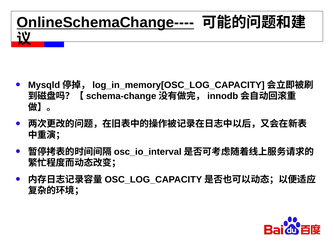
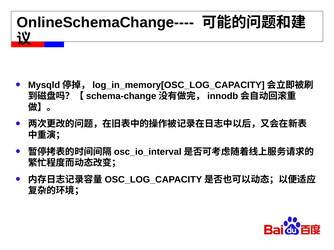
OnlineSchemaChange---- underline: present -> none (105, 23)
